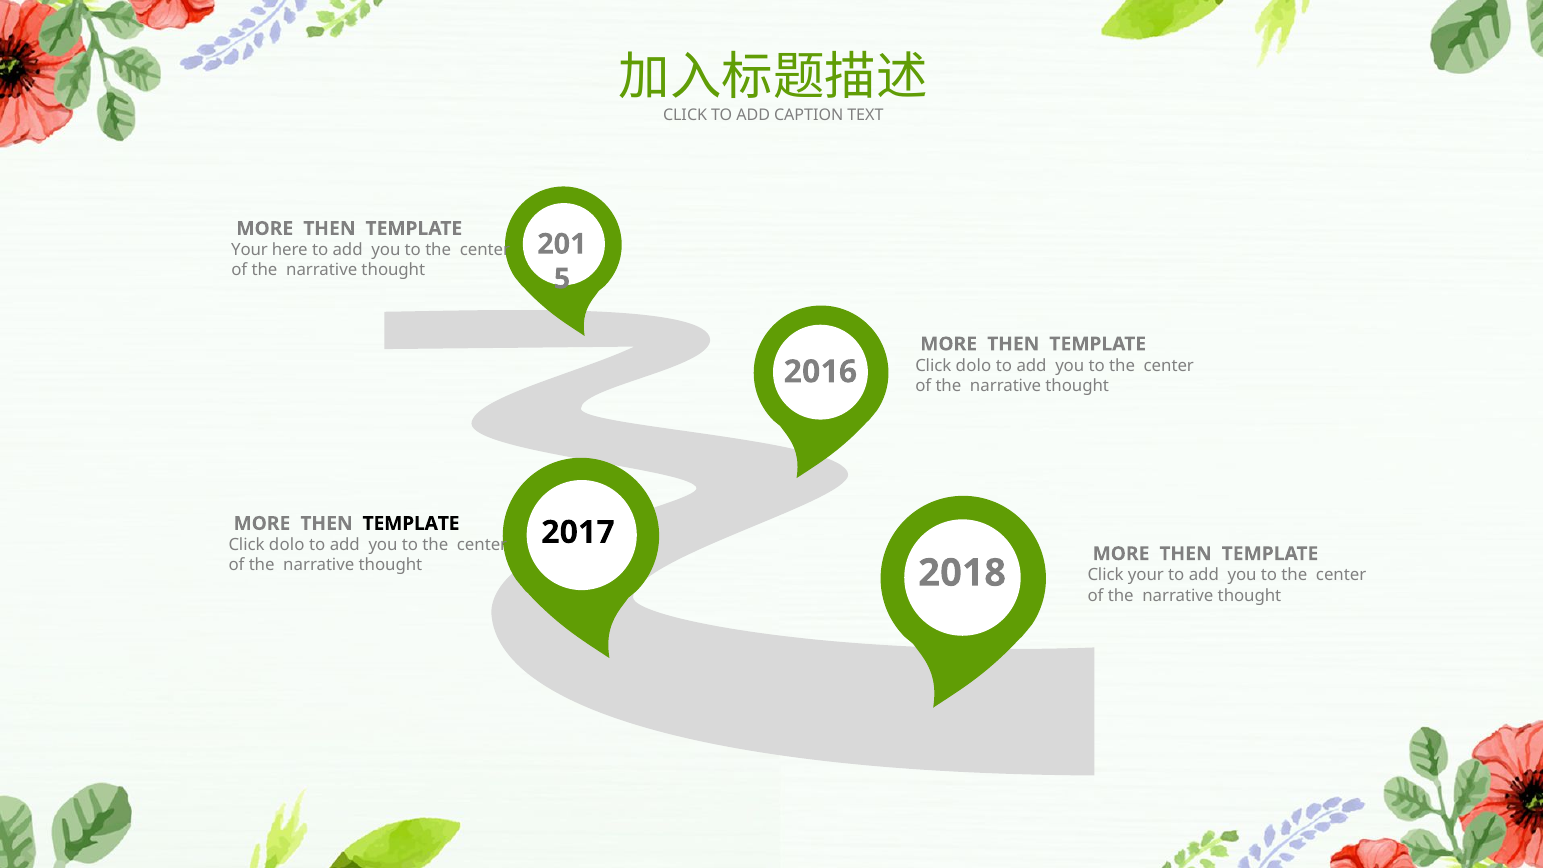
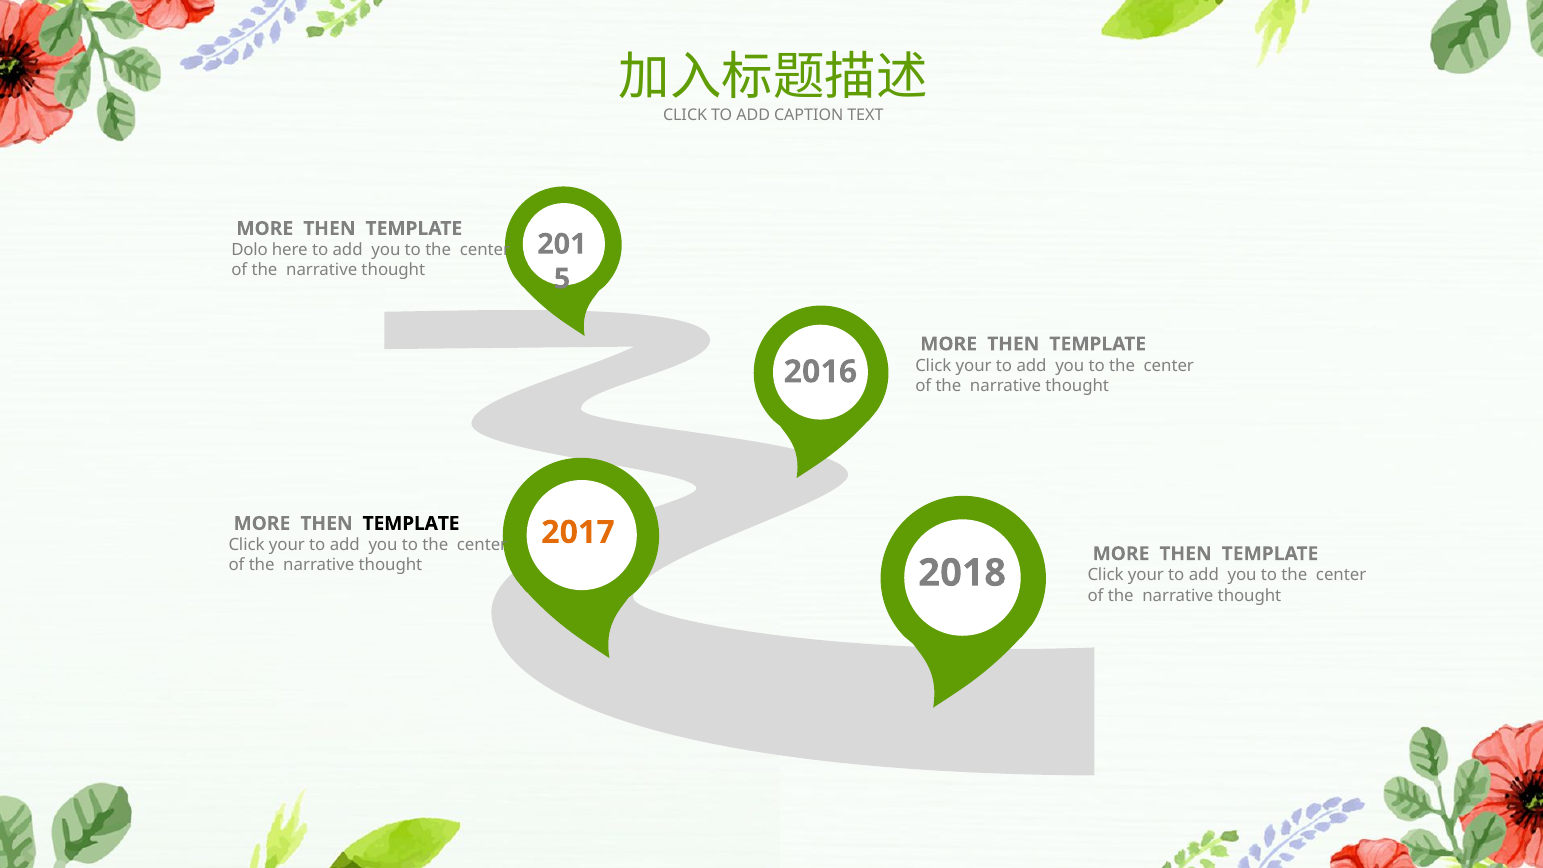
Your: Your -> Dolo (250, 250)
dolo: dolo -> your (974, 366)
2017 colour: black -> orange (578, 533)
dolo: dolo -> your (287, 545)
